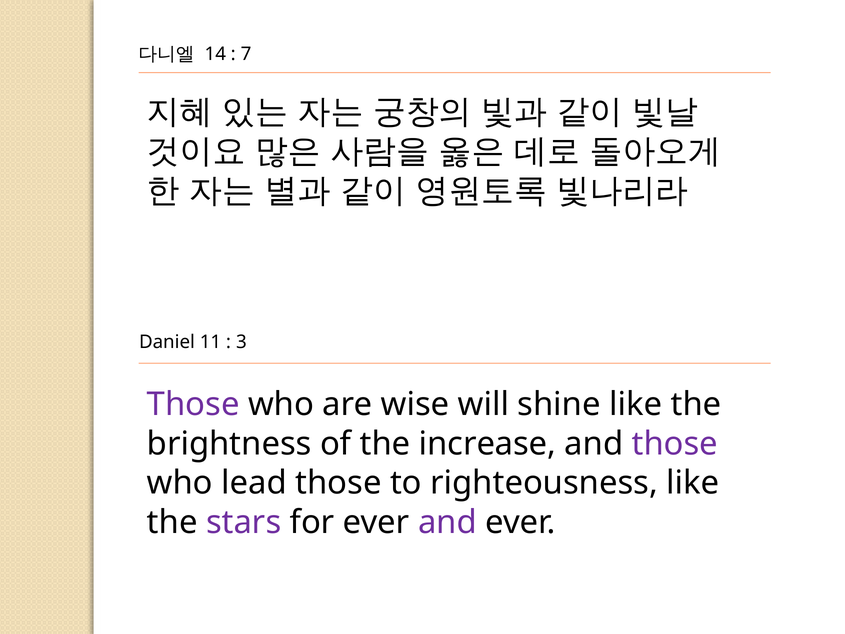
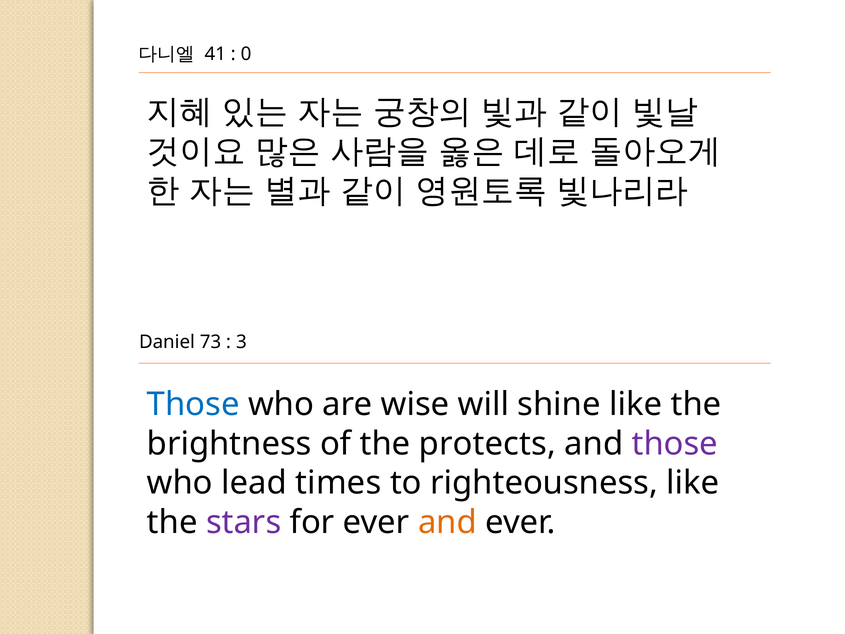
14: 14 -> 41 (215, 54)
7: 7 -> 0 (246, 54)
11: 11 -> 73 (211, 342)
Those colour: purple -> blue (193, 404)
increase: increase -> protects (487, 443)
lead those: those -> times (338, 483)
and colour: purple -> orange (447, 522)
